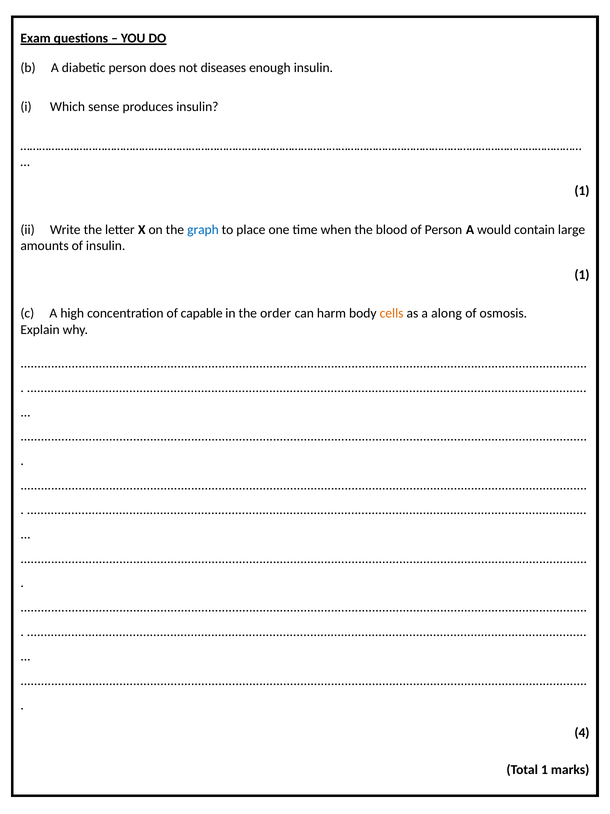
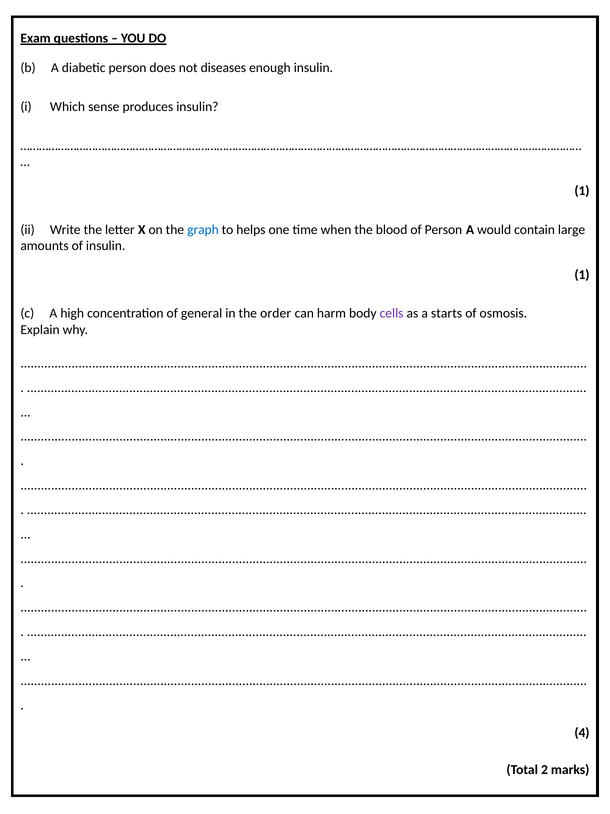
place: place -> helps (251, 229)
capable: capable -> general (202, 313)
cells colour: orange -> purple (392, 313)
along: along -> starts (447, 313)
Total 1: 1 -> 2 (545, 769)
